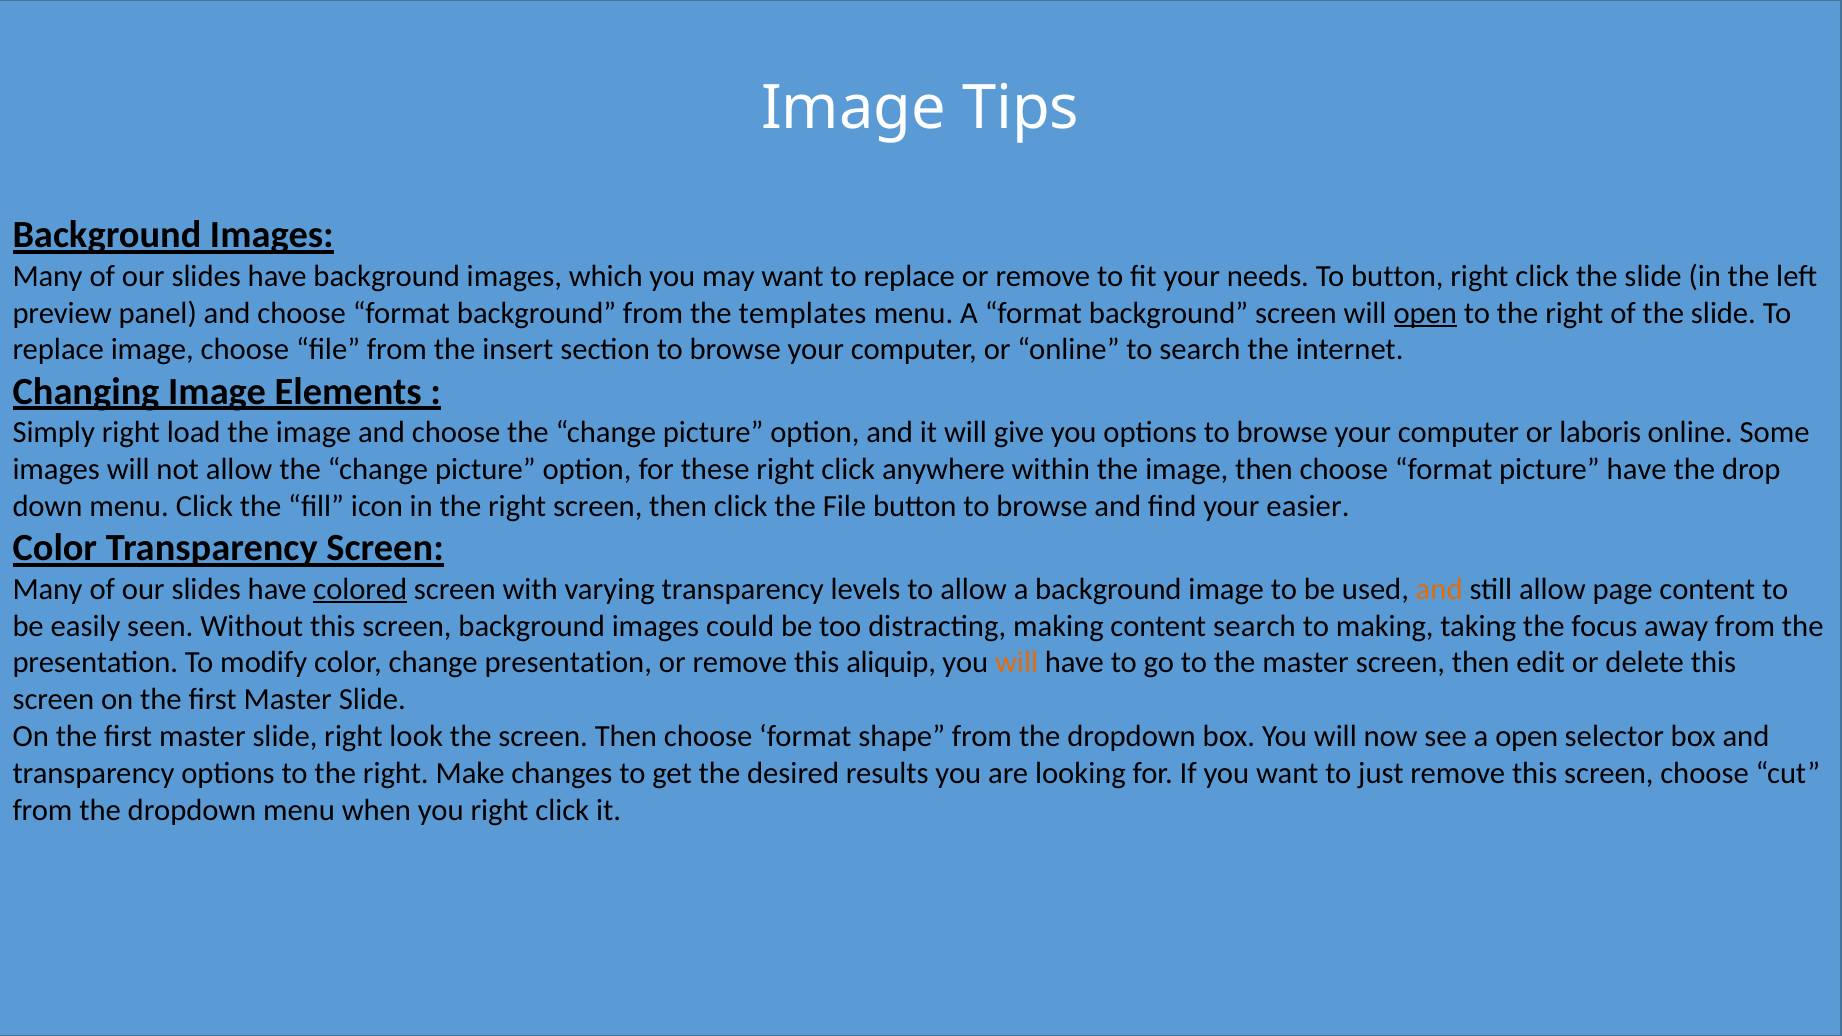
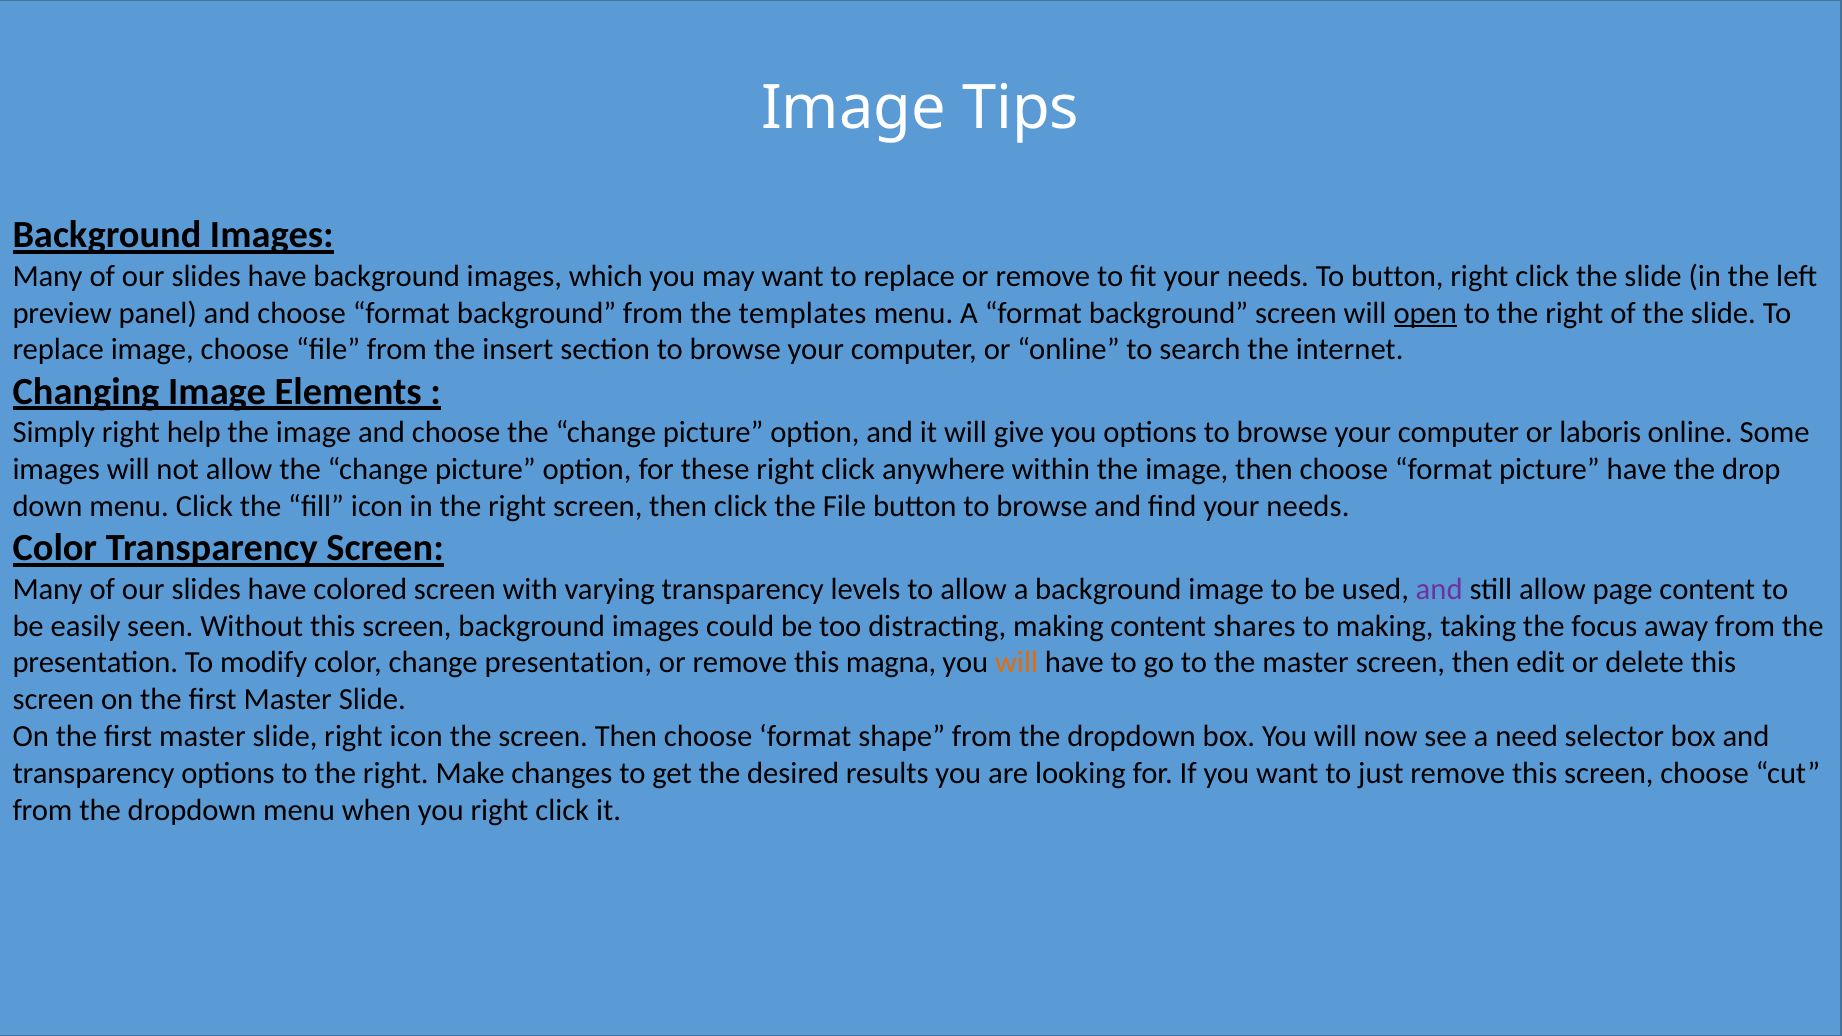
load: load -> help (194, 433)
find your easier: easier -> needs (1308, 506)
colored underline: present -> none (360, 589)
and colour: orange -> purple (1439, 589)
content search: search -> shares (1254, 626)
aliquip: aliquip -> magna (891, 663)
right look: look -> icon (416, 737)
a open: open -> need (1527, 737)
